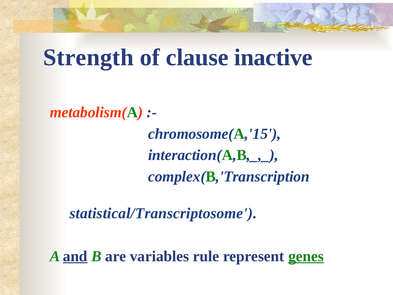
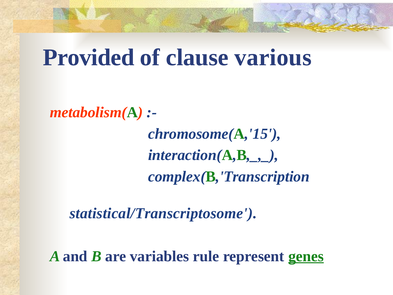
Strength: Strength -> Provided (89, 57)
inactive: inactive -> various (273, 57)
and underline: present -> none (75, 256)
